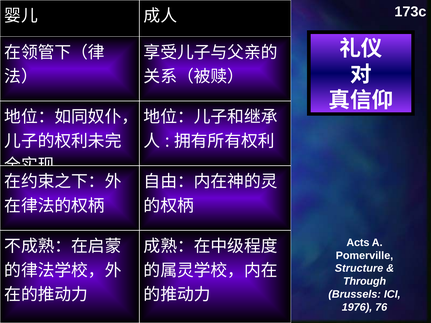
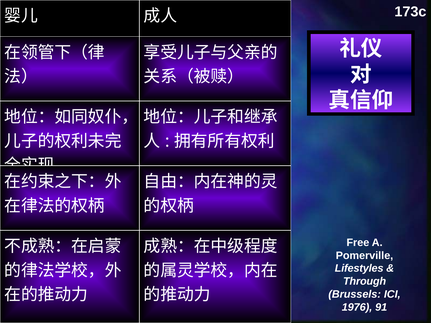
Acts: Acts -> Free (358, 243)
Structure: Structure -> Lifestyles (359, 269)
76: 76 -> 91 (381, 307)
